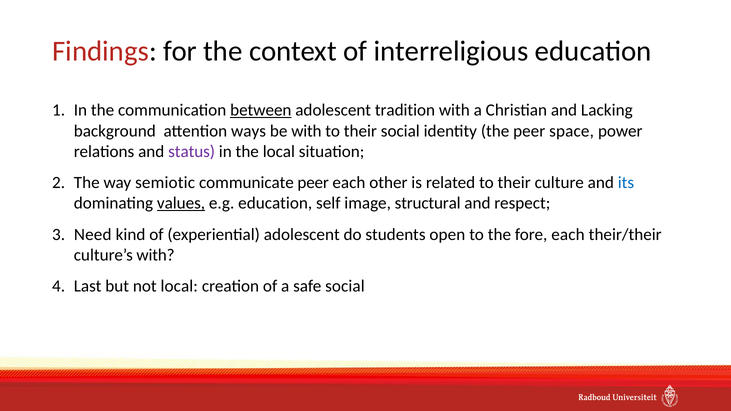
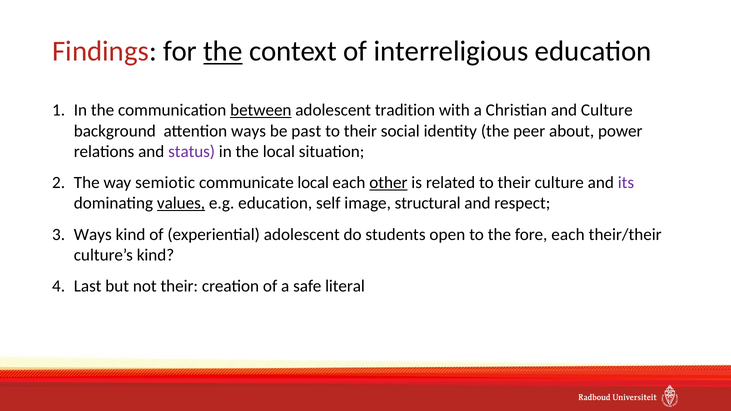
the underline: none -> present (223, 51)
and Lacking: Lacking -> Culture (607, 110)
be with: with -> past (306, 131)
space: space -> about (572, 131)
communicate peer: peer -> local (313, 183)
other underline: none -> present (388, 183)
its colour: blue -> purple (626, 183)
Need: Need -> Ways (93, 235)
culture’s with: with -> kind (155, 255)
not local: local -> their (179, 286)
safe social: social -> literal (345, 286)
